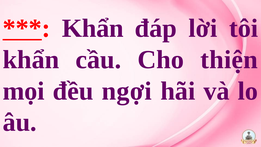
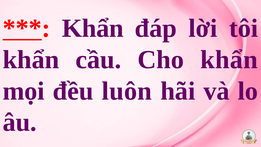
Cho thiện: thiện -> khẩn (229, 60)
ngợi: ngợi -> luôn (127, 91)
